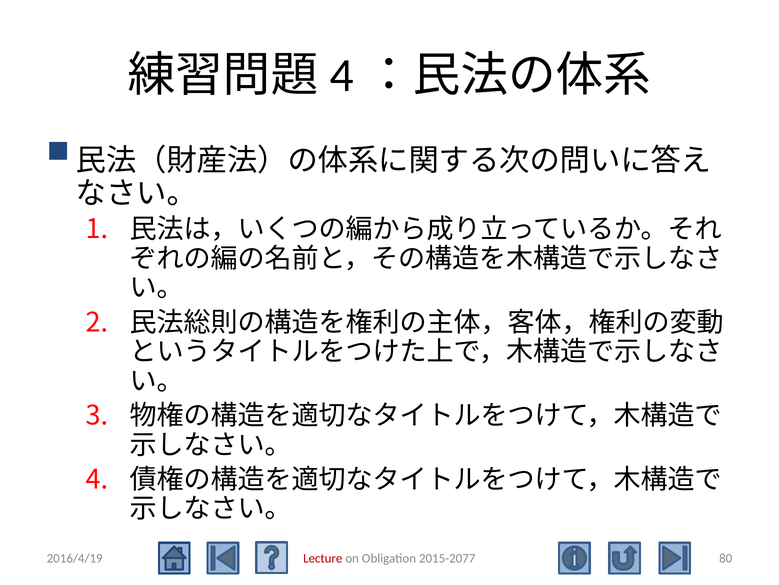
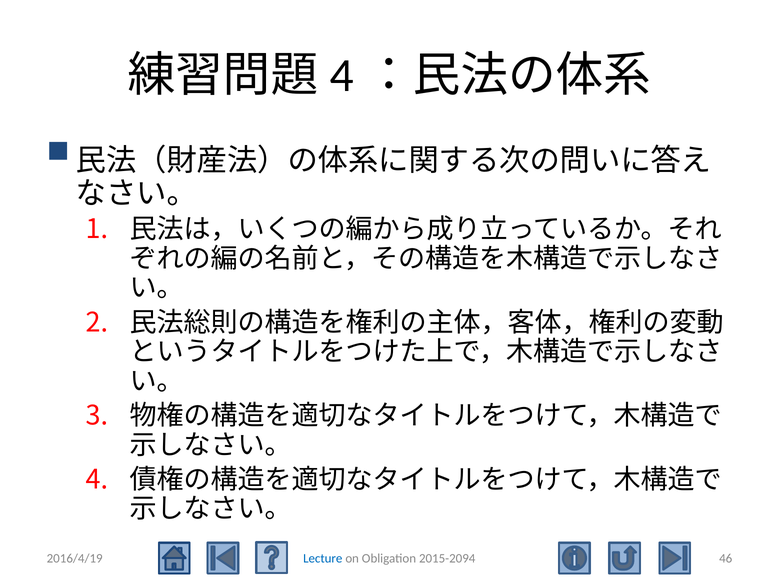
Lecture colour: red -> blue (323, 558)
2015-2077: 2015-2077 -> 2015-2094 (447, 558)
80: 80 -> 46 (726, 558)
